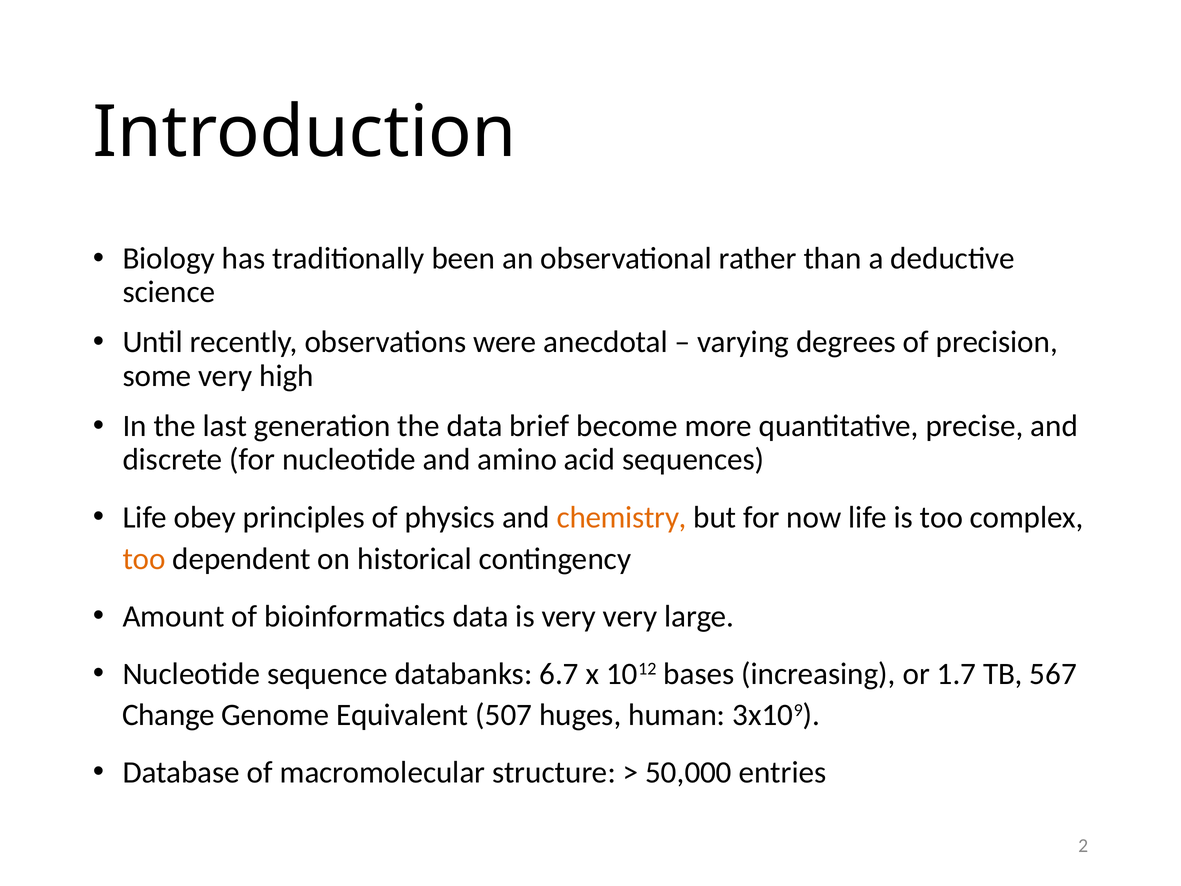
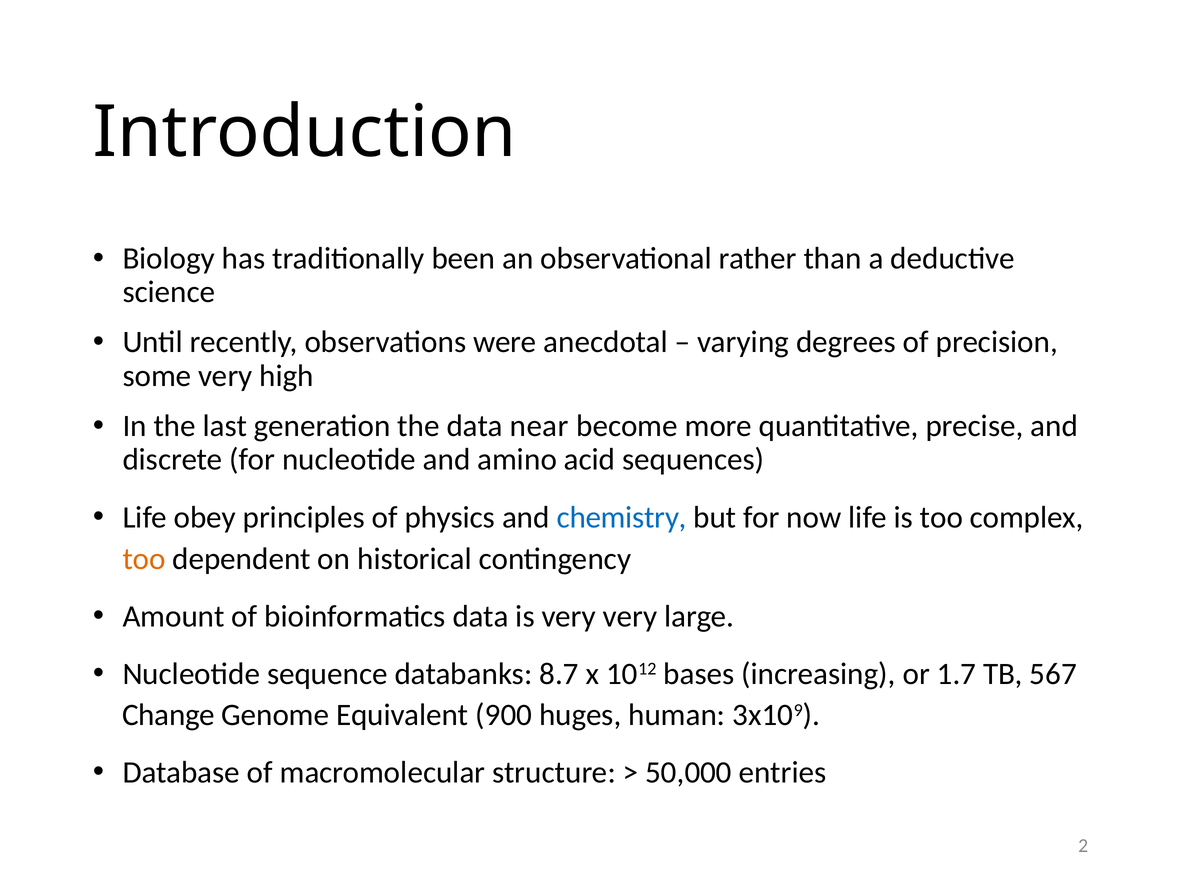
brief: brief -> near (539, 426)
chemistry colour: orange -> blue (622, 517)
6.7: 6.7 -> 8.7 (559, 674)
507: 507 -> 900 (504, 715)
